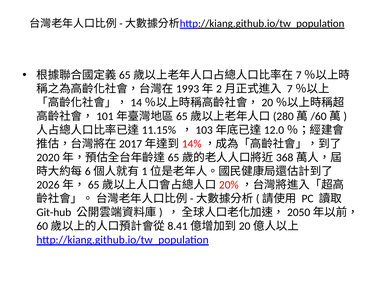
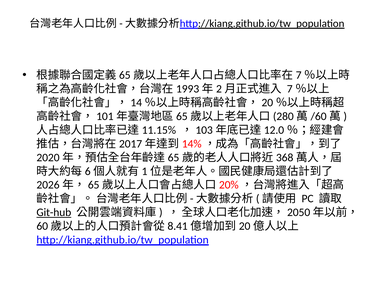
Git-hub underline: none -> present (54, 212)
